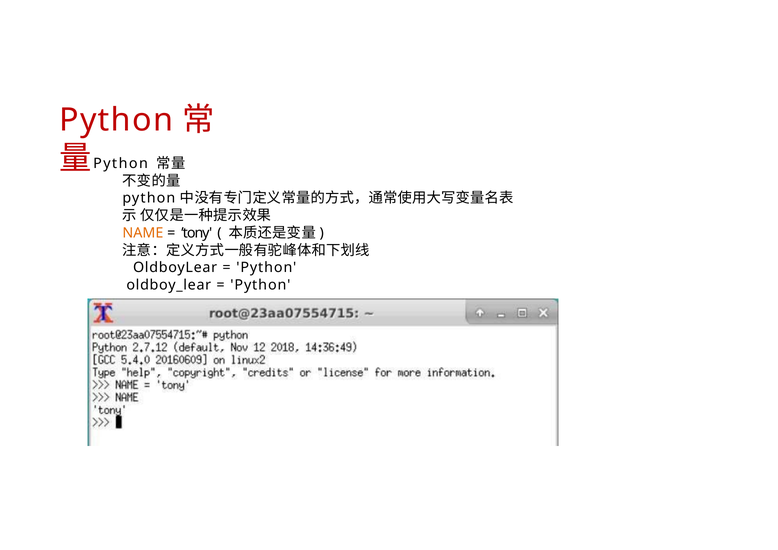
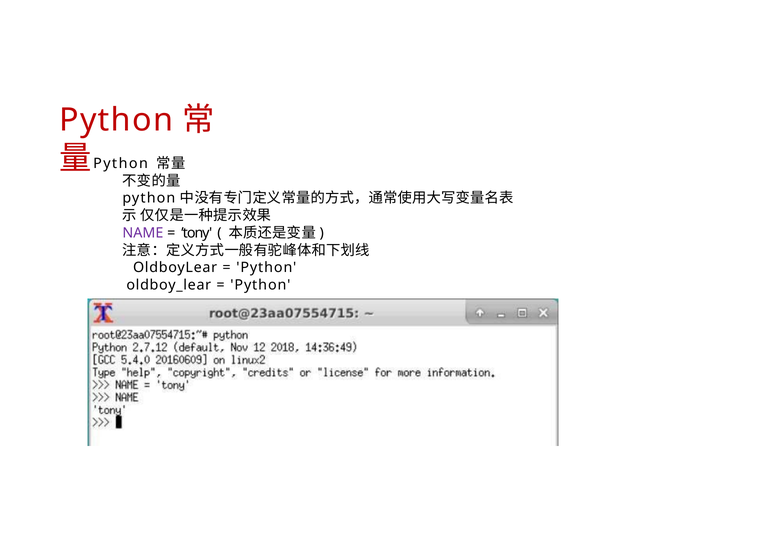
NAME colour: orange -> purple (143, 233)
